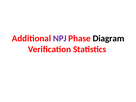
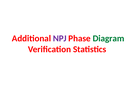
Diagram colour: black -> green (108, 38)
